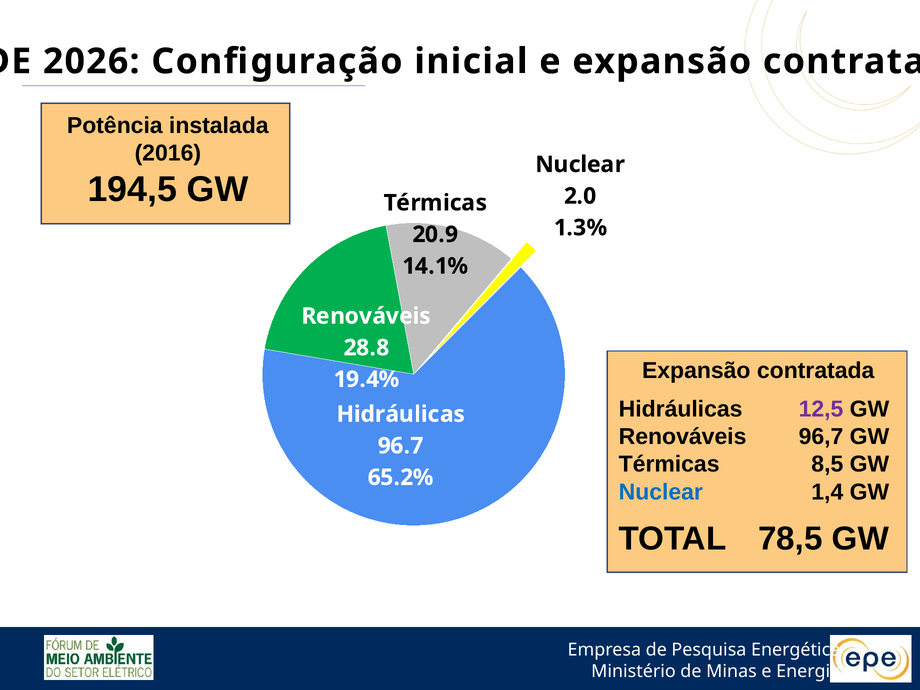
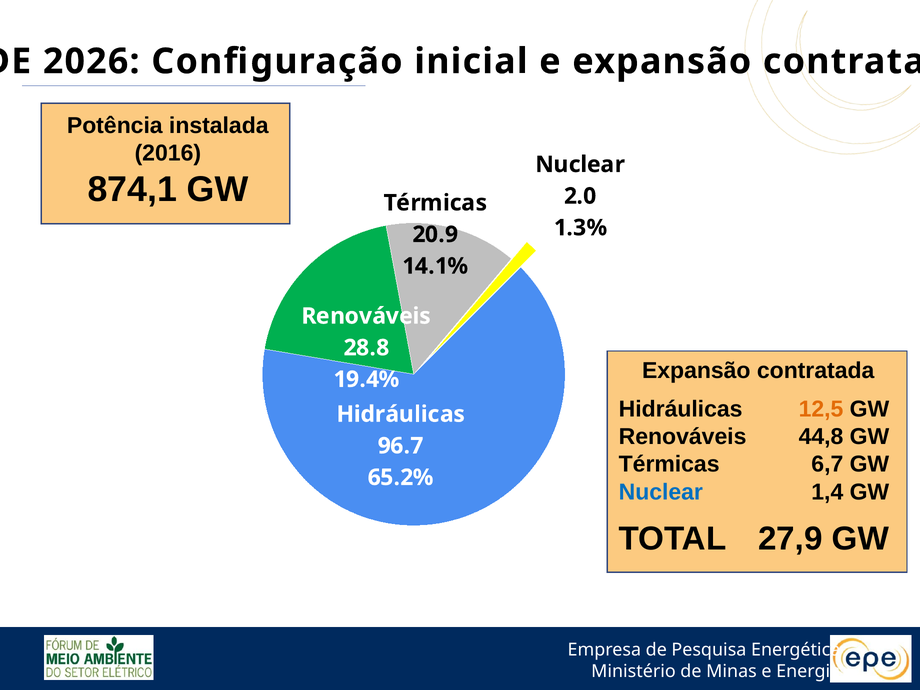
194,5: 194,5 -> 874,1 (132, 189)
12,5 colour: purple -> orange (821, 409)
96,7: 96,7 -> 44,8 (821, 437)
8,5: 8,5 -> 6,7 (827, 464)
78,5: 78,5 -> 27,9 (790, 539)
